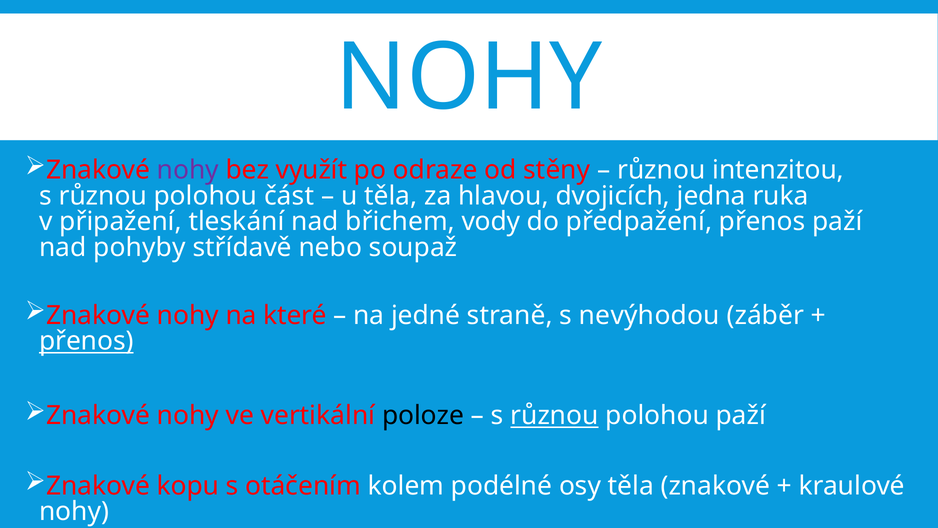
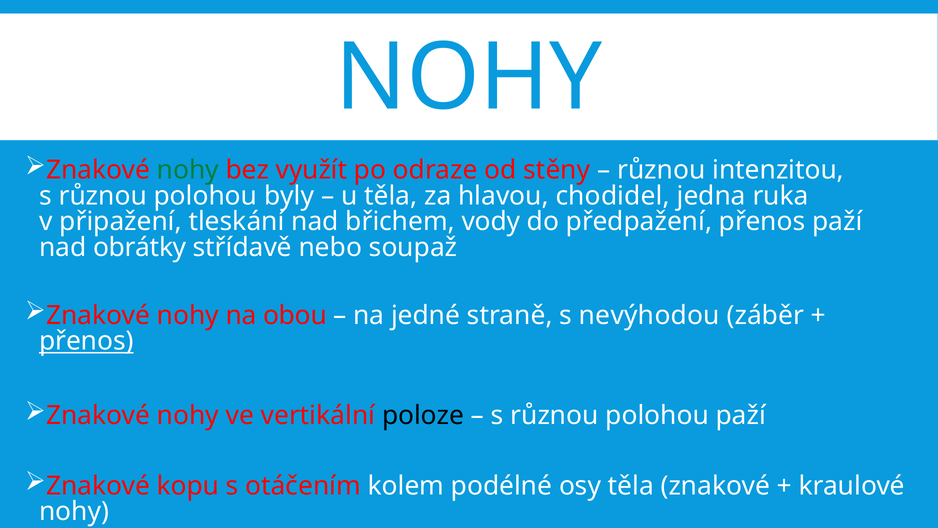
nohy colour: purple -> green (188, 170)
část: část -> byly (289, 196)
dvojicích: dvojicích -> chodidel (613, 196)
pohyby: pohyby -> obrátky (140, 247)
které: které -> obou (295, 315)
různou underline: present -> none (554, 415)
